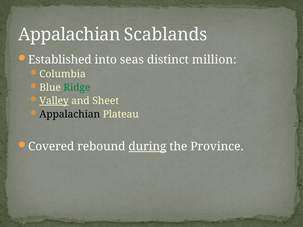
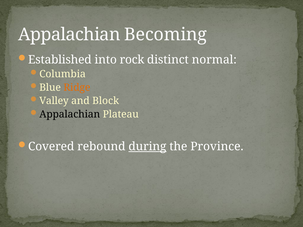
Scablands: Scablands -> Becoming (166, 35)
seas: seas -> rock (132, 60)
million: million -> normal (214, 60)
Ridge colour: green -> orange (77, 88)
Valley underline: present -> none (54, 101)
Sheet: Sheet -> Block (106, 101)
